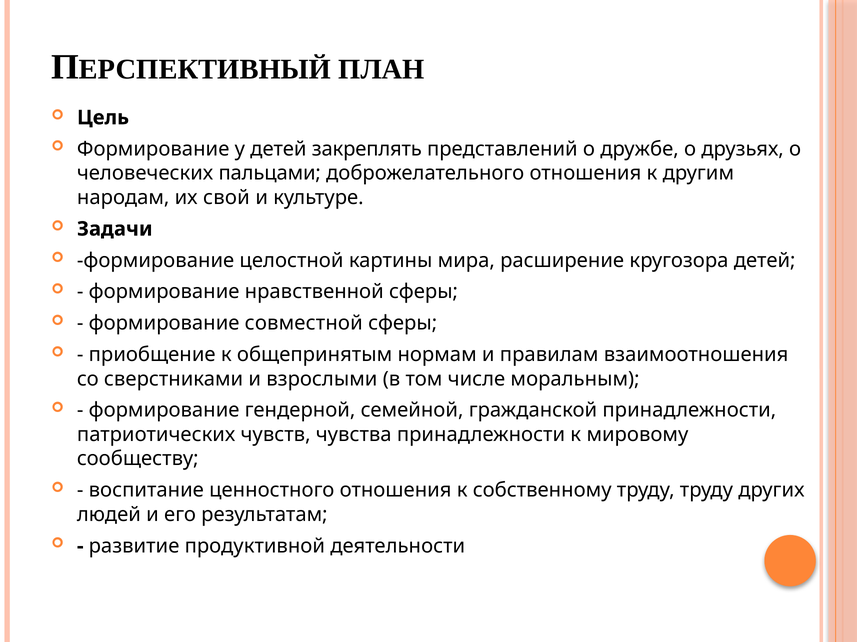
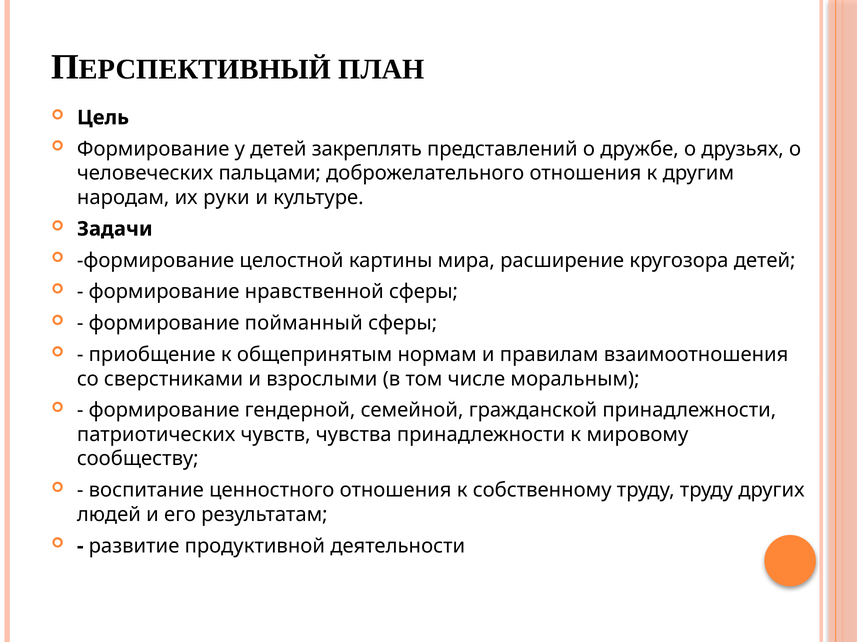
свой: свой -> руки (226, 198)
совместной: совместной -> пойманный (304, 324)
